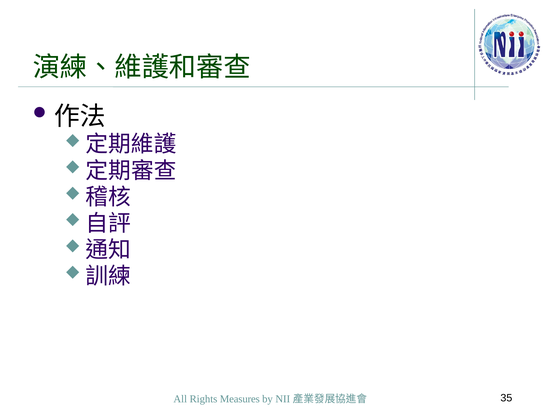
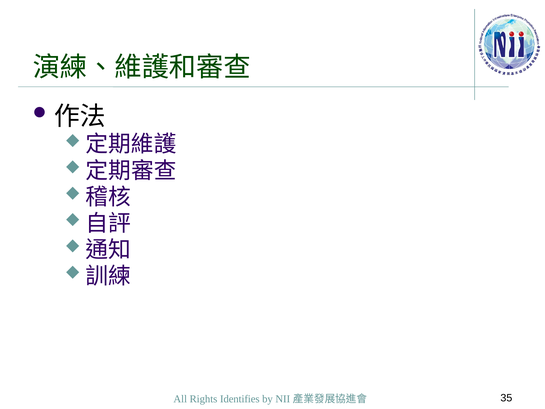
Measures: Measures -> Identifies (240, 399)
